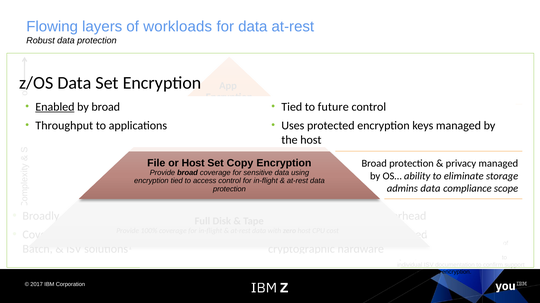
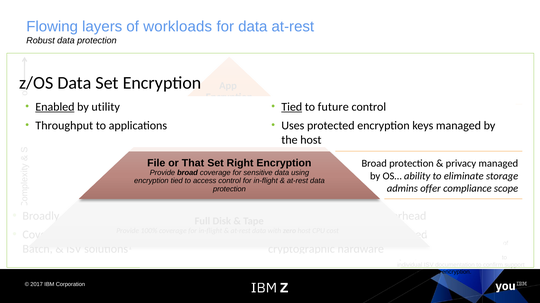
by broad: broad -> utility (106, 107)
Tied underline: none -> present (292, 107)
or Host: Host -> That (193, 163)
Copy: Copy -> Right (240, 163)
data: data -> offer (430, 189)
